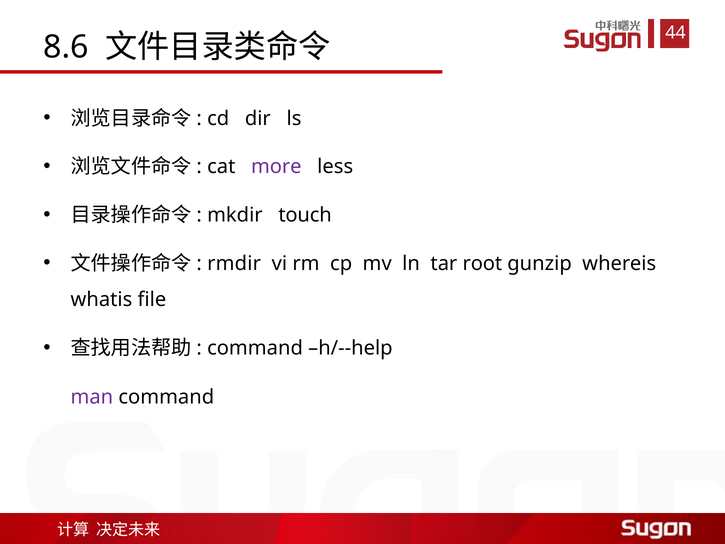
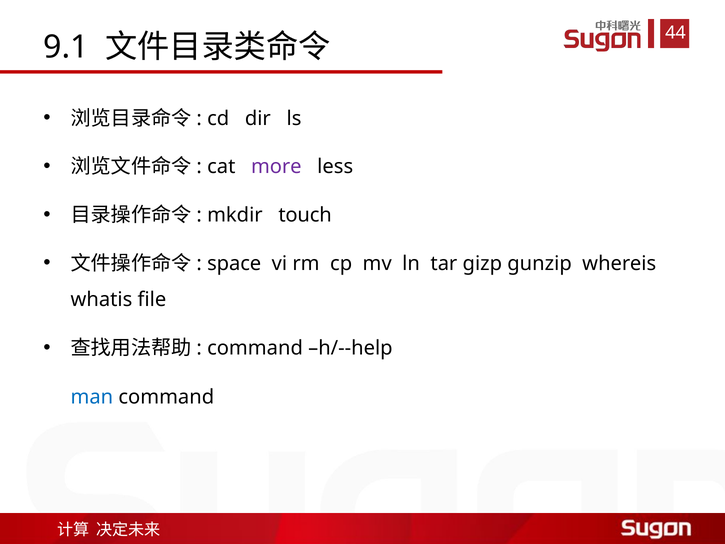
8.6: 8.6 -> 9.1 (66, 47)
rmdir: rmdir -> space (234, 263)
root: root -> gizp (482, 263)
man colour: purple -> blue (92, 397)
